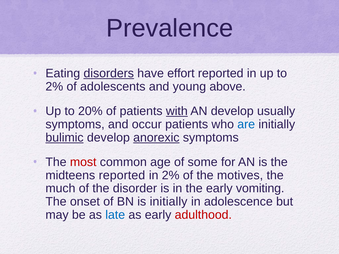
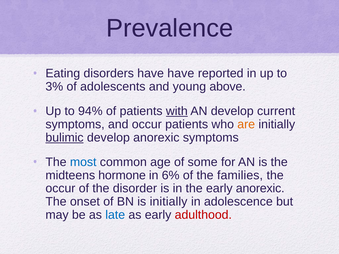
disorders underline: present -> none (109, 74)
have effort: effort -> have (181, 74)
2%: 2% -> 3% (54, 87)
20%: 20% -> 94% (90, 111)
usually: usually -> current (276, 111)
are colour: blue -> orange (246, 124)
anorexic underline: present -> none (156, 138)
most colour: red -> blue (83, 162)
midteens reported: reported -> hormone (122, 175)
in 2%: 2% -> 6% (171, 175)
motives: motives -> families (240, 175)
much: much -> occur (60, 189)
early vomiting: vomiting -> anorexic (260, 189)
